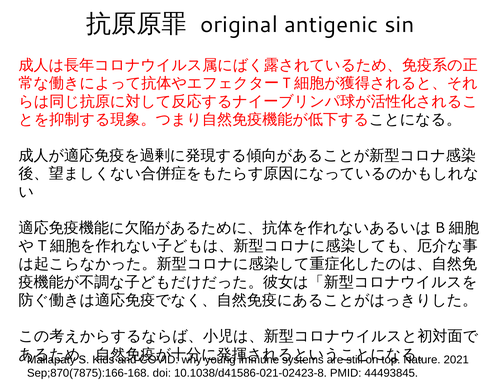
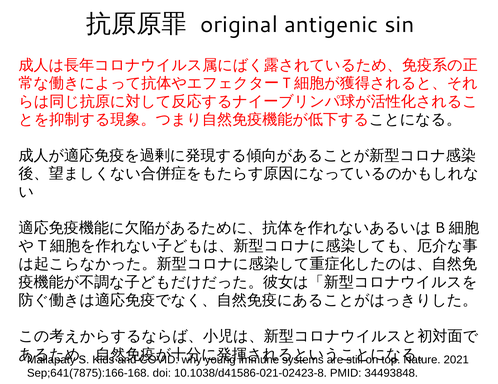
Sep;870(7875):166-168: Sep;870(7875):166-168 -> Sep;641(7875):166-168 (88, 374)
44493845: 44493845 -> 34493848 (391, 374)
